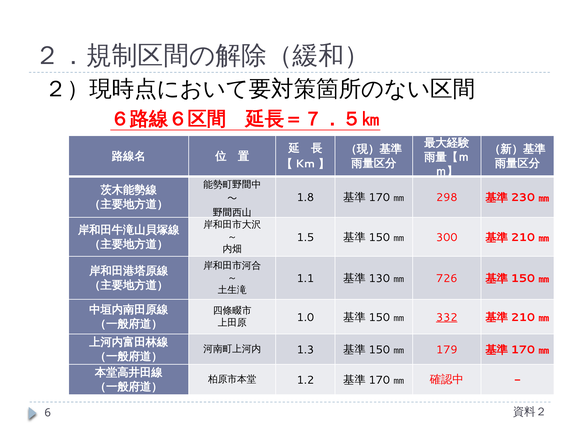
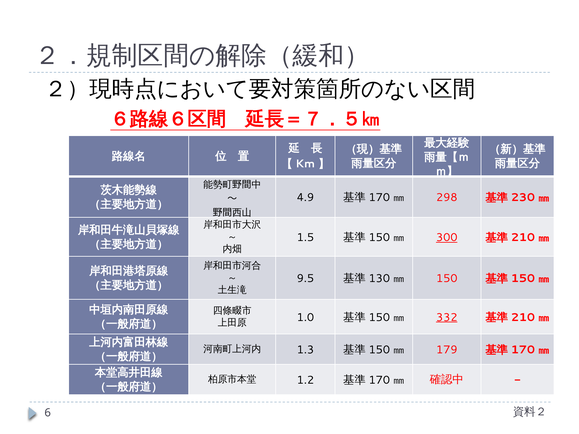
1.8: 1.8 -> 4.9 (305, 198)
300 underline: none -> present (447, 238)
1.1: 1.1 -> 9.5 (305, 279)
726: 726 -> 150 (447, 279)
